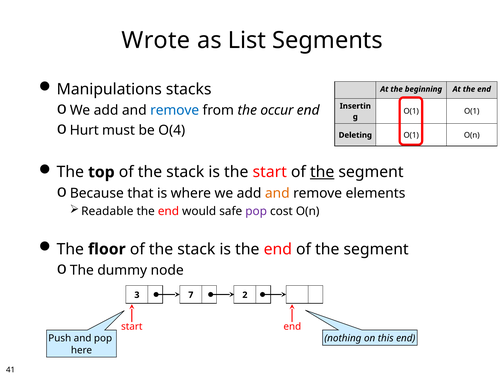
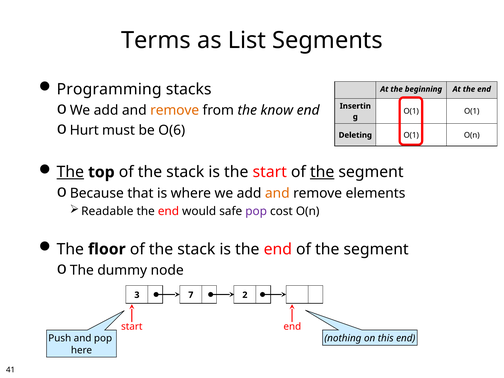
Wrote: Wrote -> Terms (156, 41)
Manipulations: Manipulations -> Programming (109, 89)
remove colour: blue -> orange (175, 110)
occur: occur -> know (277, 110)
O(4: O(4 -> O(6 (172, 130)
The underline: none -> present (70, 172)
